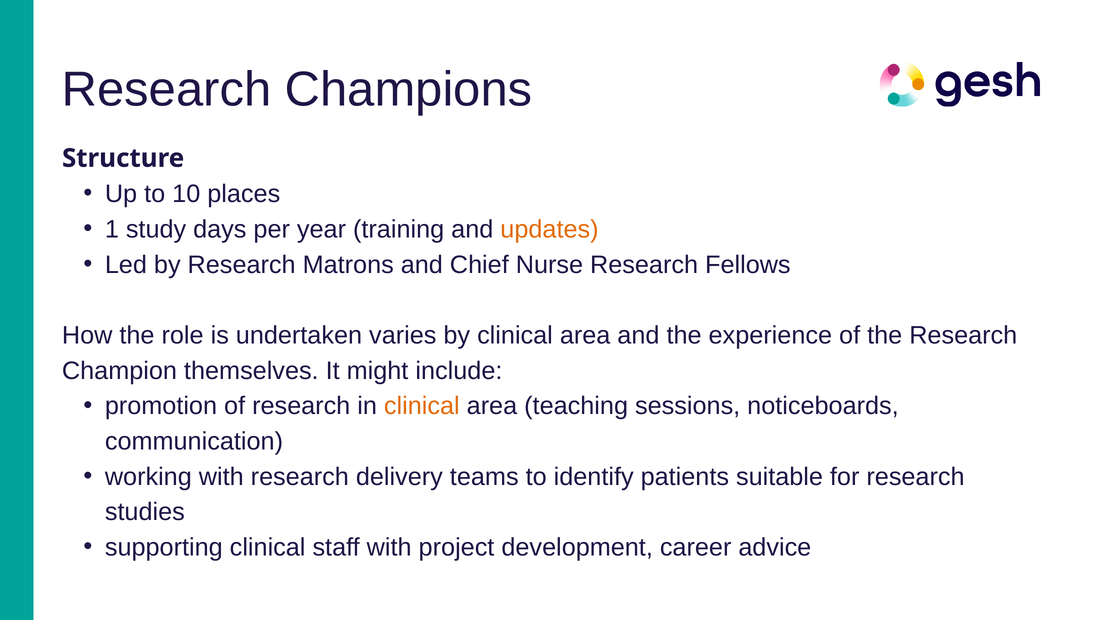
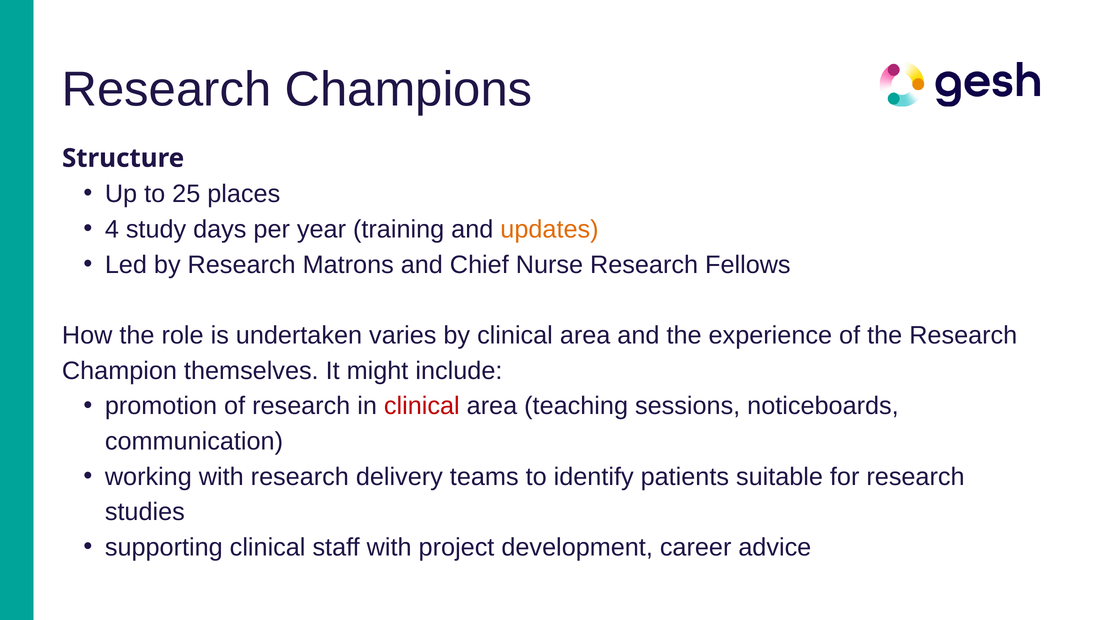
10: 10 -> 25 (186, 194)
1: 1 -> 4 (112, 229)
clinical colour: orange -> red (422, 406)
